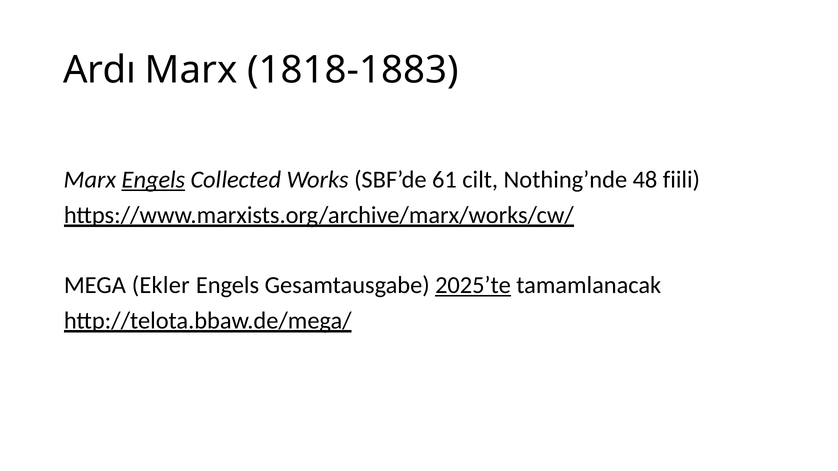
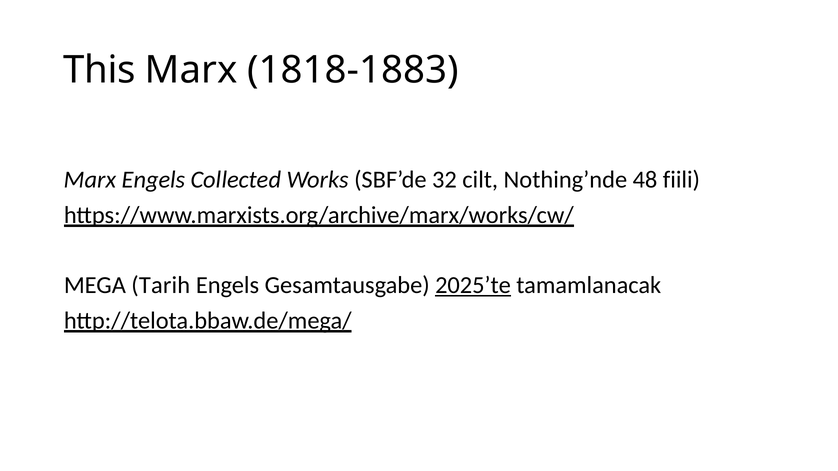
Ardı: Ardı -> This (100, 70)
Engels underline: present -> none (153, 180)
61: 61 -> 32 (444, 180)
Ekler: Ekler -> Tarih (161, 286)
